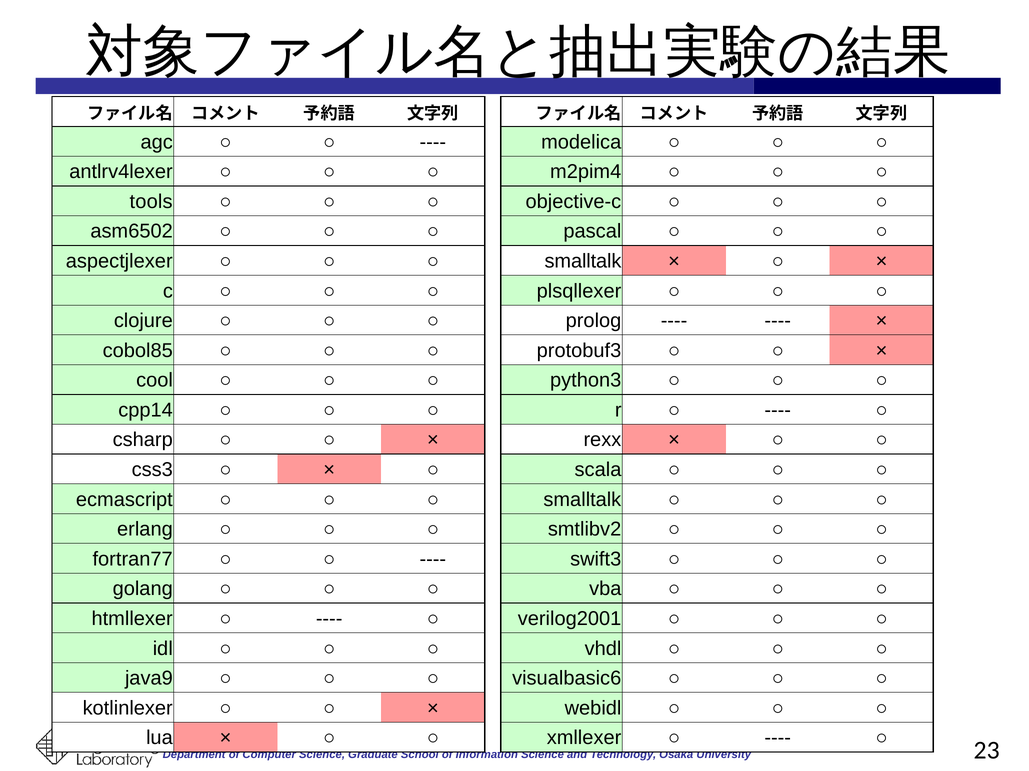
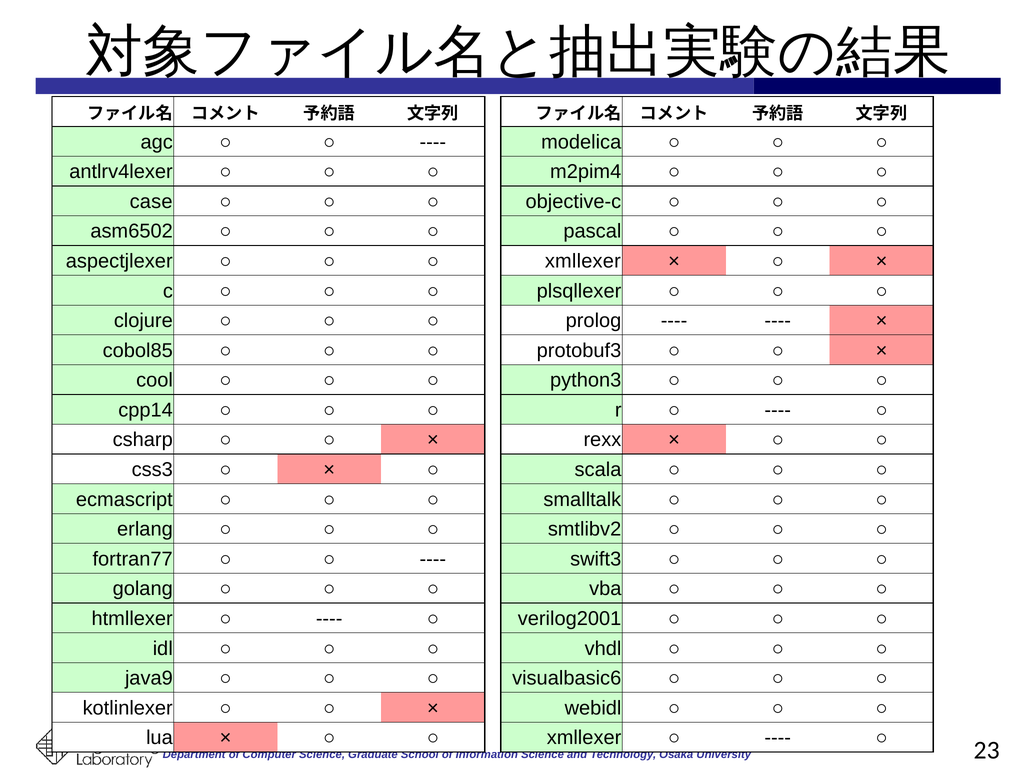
tools: tools -> case (151, 202)
smalltalk: smalltalk -> xmllexer (583, 261)
